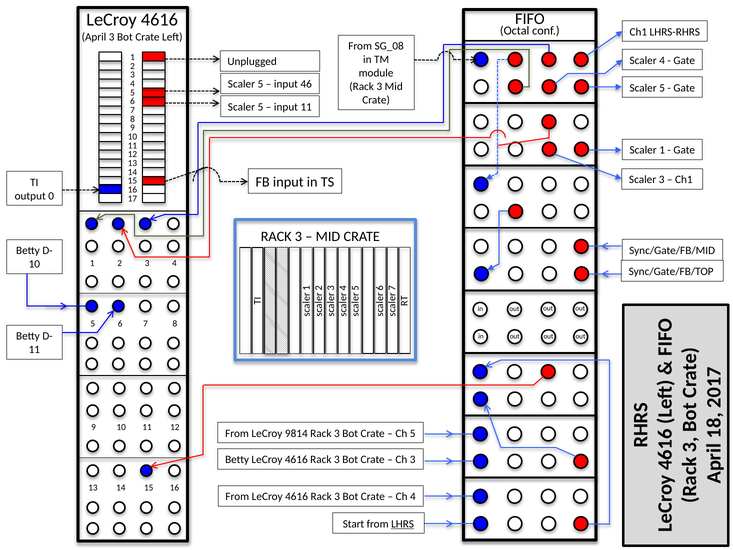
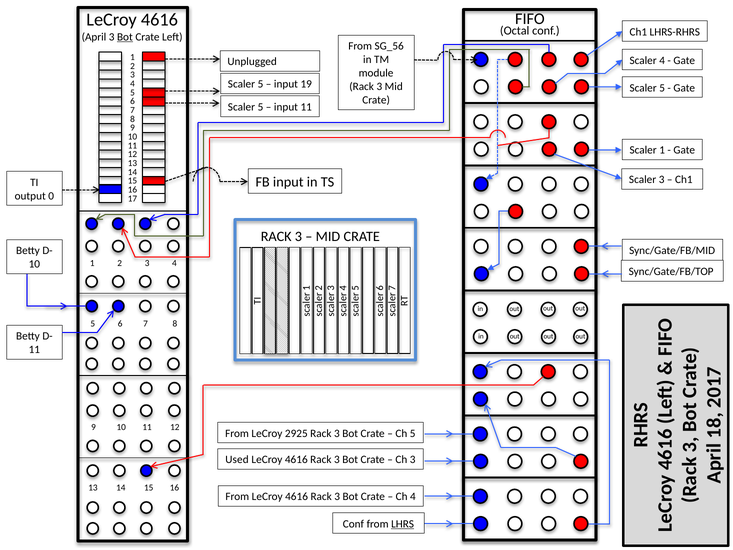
Bot underline: none -> present (125, 37)
SG_08: SG_08 -> SG_56 (389, 46)
46: 46 -> 19 (306, 84)
9814: 9814 -> 2925 (296, 433)
Betty: Betty -> Used (237, 459)
Start: Start -> Conf (353, 524)
